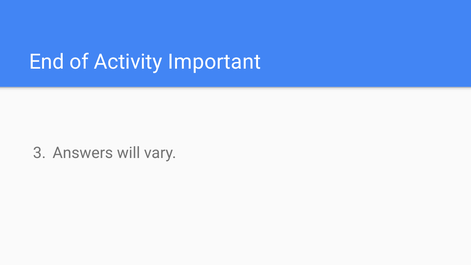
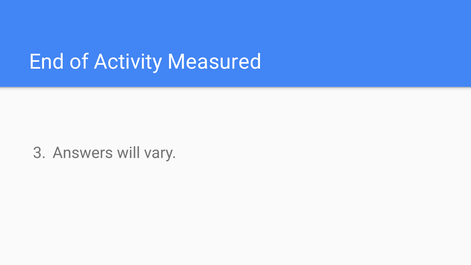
Important: Important -> Measured (215, 62)
